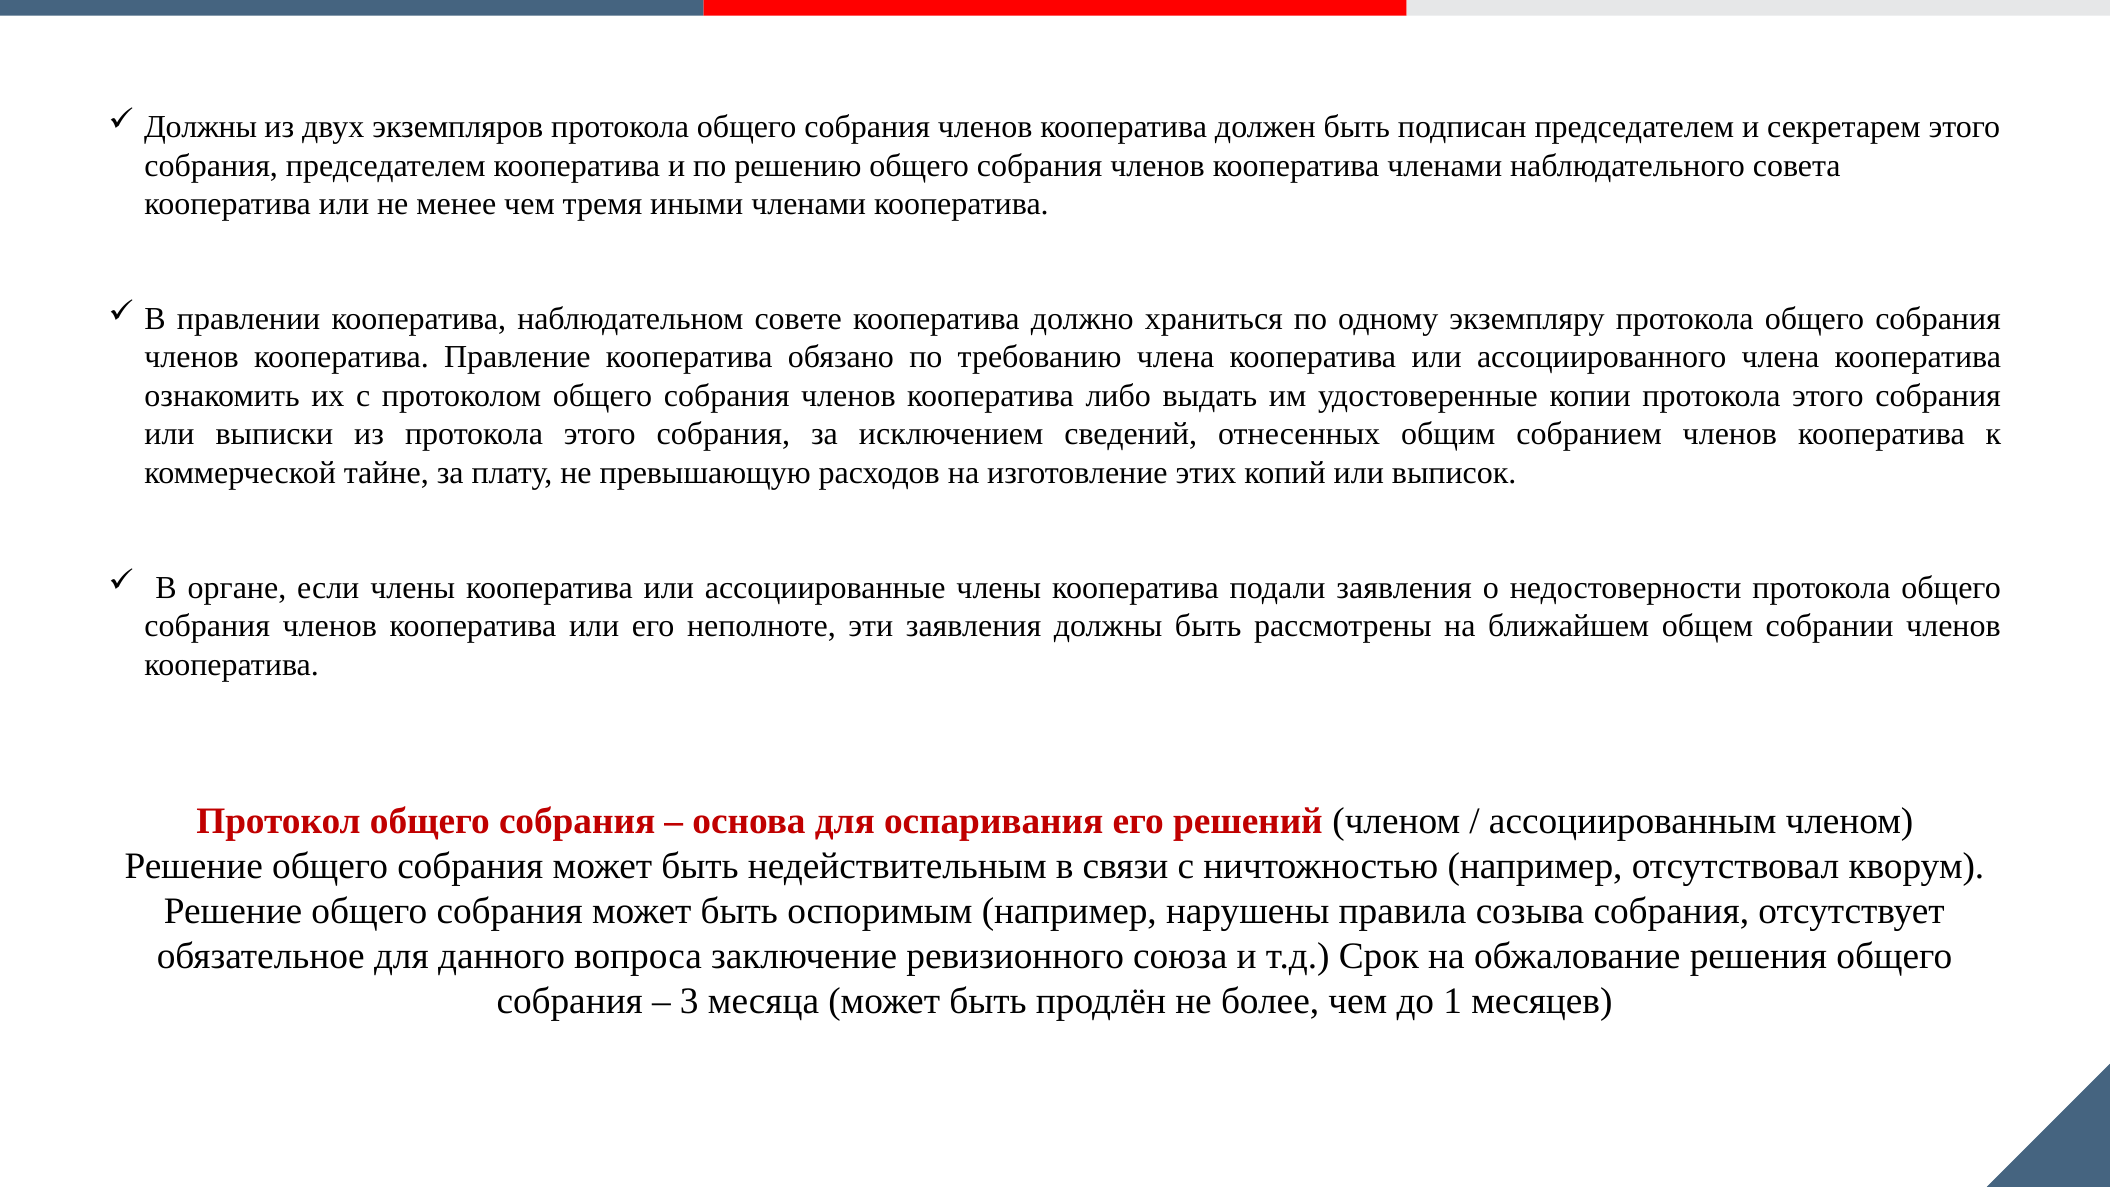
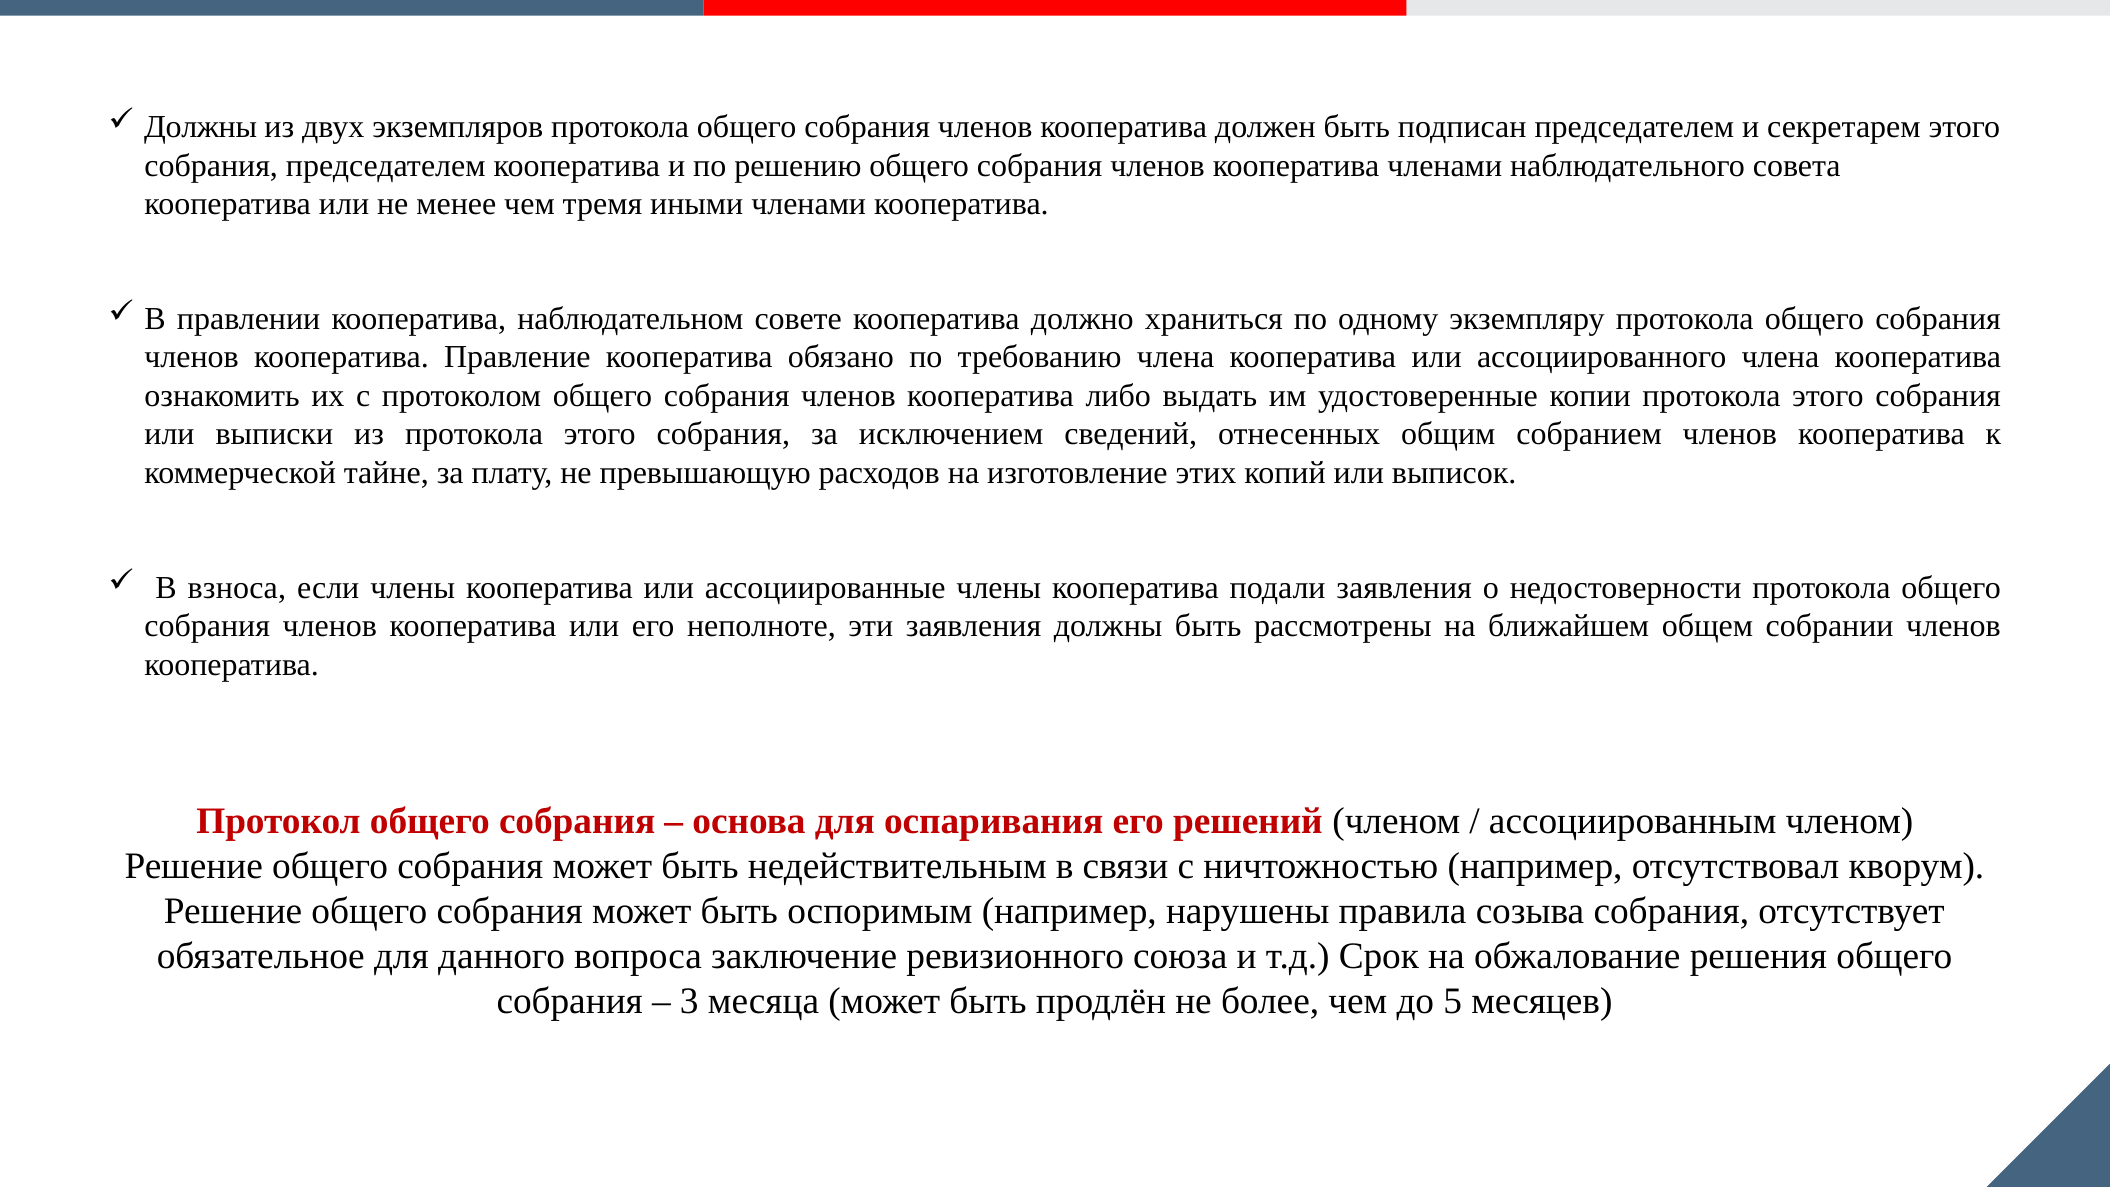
органе: органе -> взноса (237, 588)
1: 1 -> 5 (1453, 1001)
